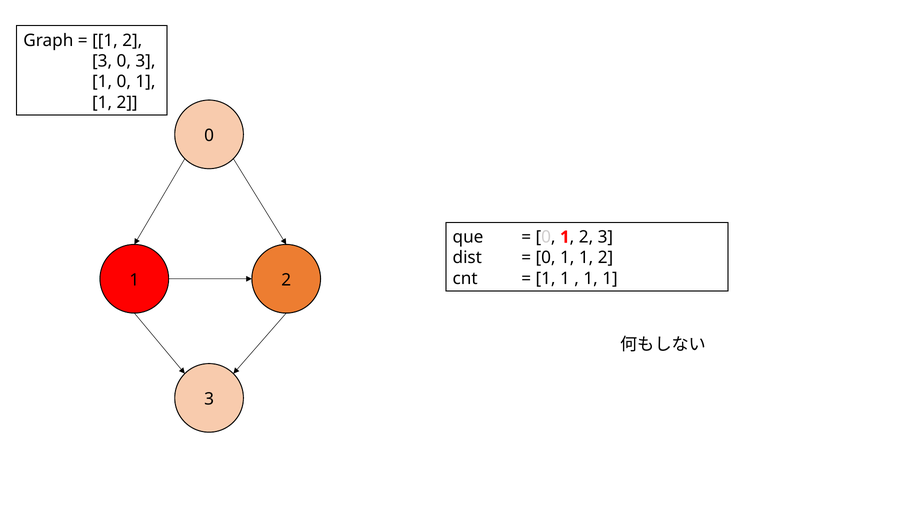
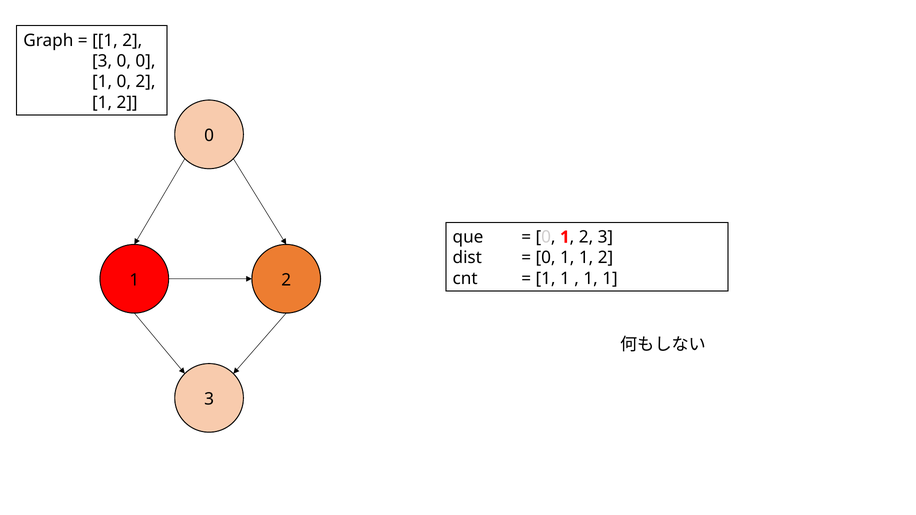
3 0 3: 3 -> 0 (145, 61)
1 0 1: 1 -> 2 (145, 82)
